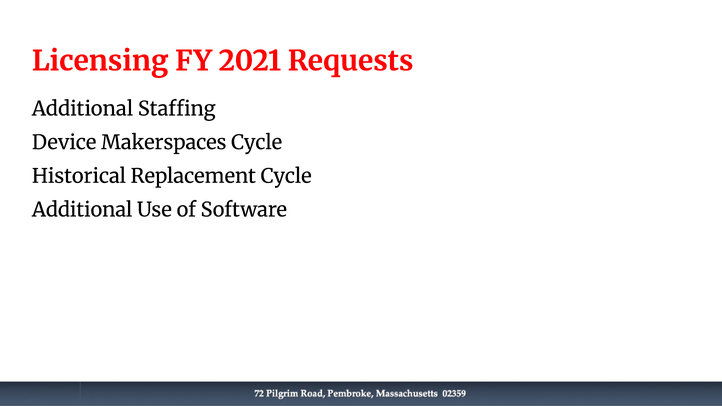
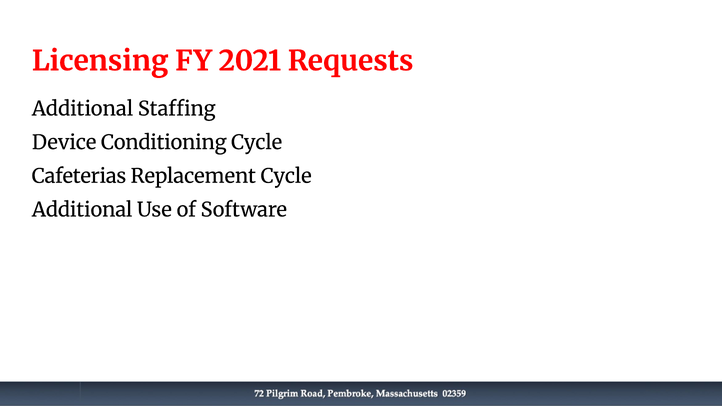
Makerspaces: Makerspaces -> Conditioning (164, 143)
Historical: Historical -> Cafeterias (79, 176)
